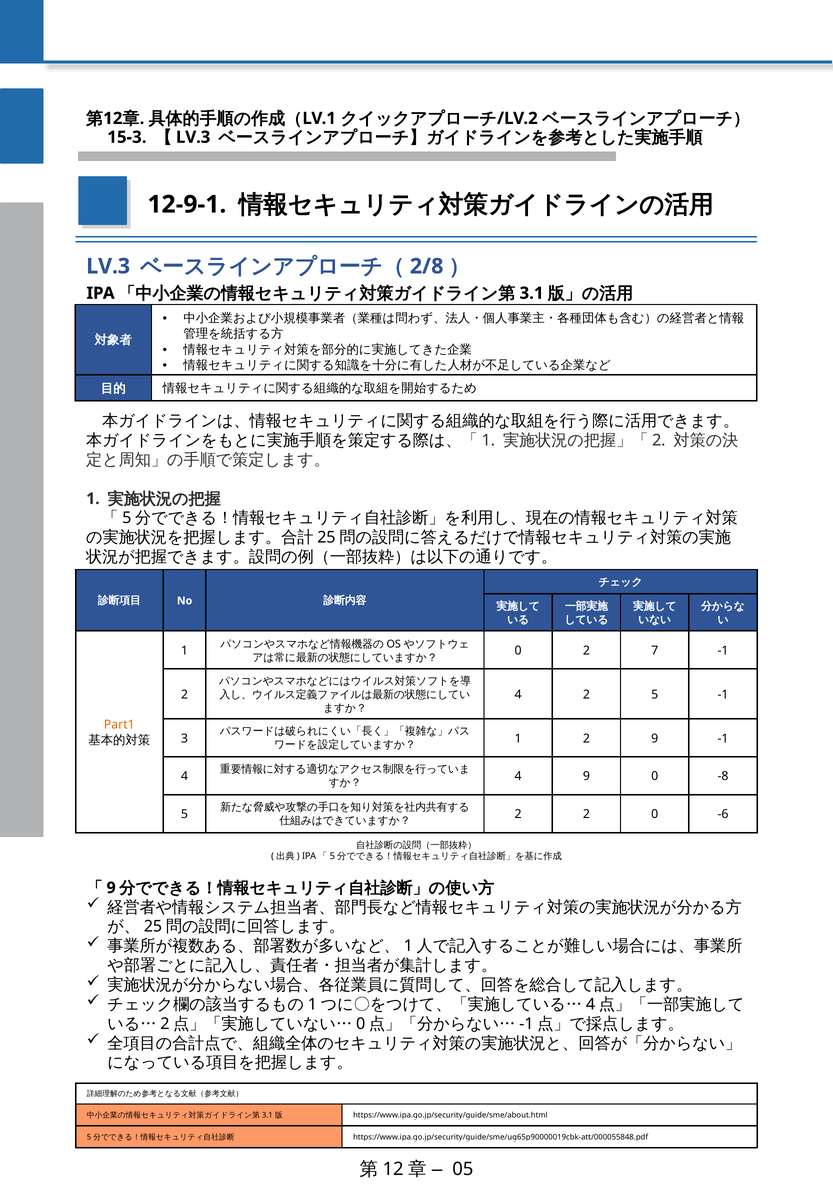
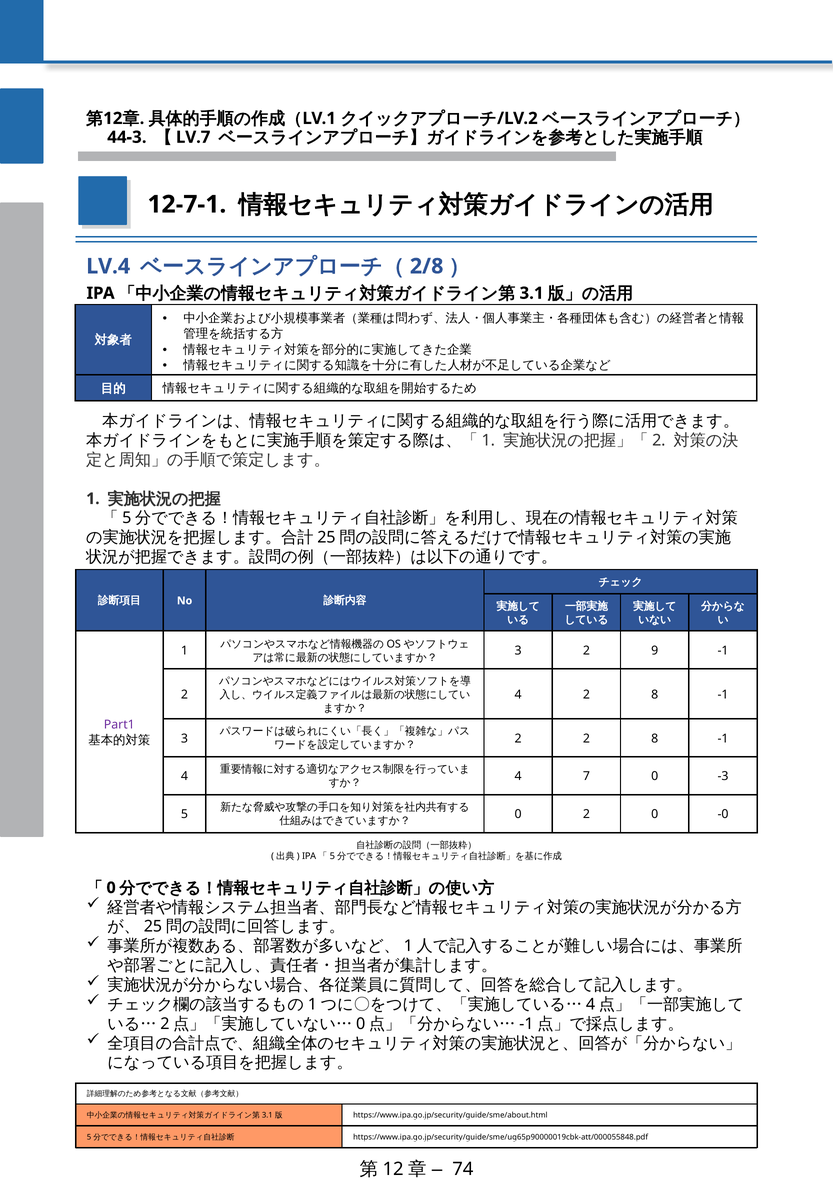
15-3: 15-3 -> 44-3 (127, 137)
LV.3: LV.3 -> LV.7 (193, 137)
12-9-1: 12-9-1 -> 12-7-1 (187, 204)
LV.3: LV.3 -> LV.4 (108, 266)
0: 0 -> 3 (518, 650)
7: 7 -> 9 (655, 650)
4 2 5: 5 -> 8 (655, 694)
Part1 colour: orange -> purple (119, 724)
1: 1 -> 2 (518, 738)
9: 9 -> 8 (655, 738)
4 9: 9 -> 7 (586, 776)
-8: -8 -> -3 (723, 776)
2: 2 -> 0 (518, 814)
-6: -6 -> -0 (723, 814)
9: 9 -> 0 (111, 887)
05: 05 -> 74 (463, 1168)
